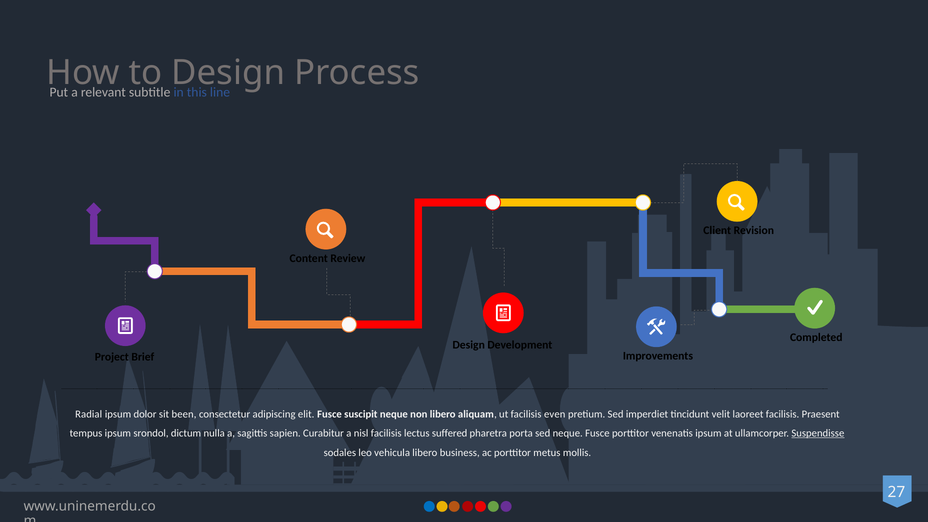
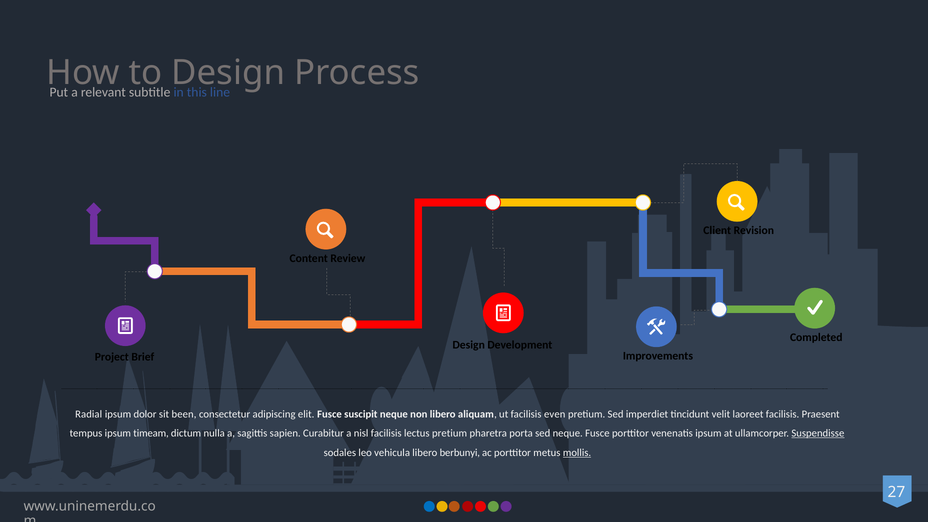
srondol: srondol -> timeam (151, 433)
lectus suffered: suffered -> pretium (450, 433)
business: business -> berbunyi (460, 453)
mollis underline: none -> present (577, 453)
